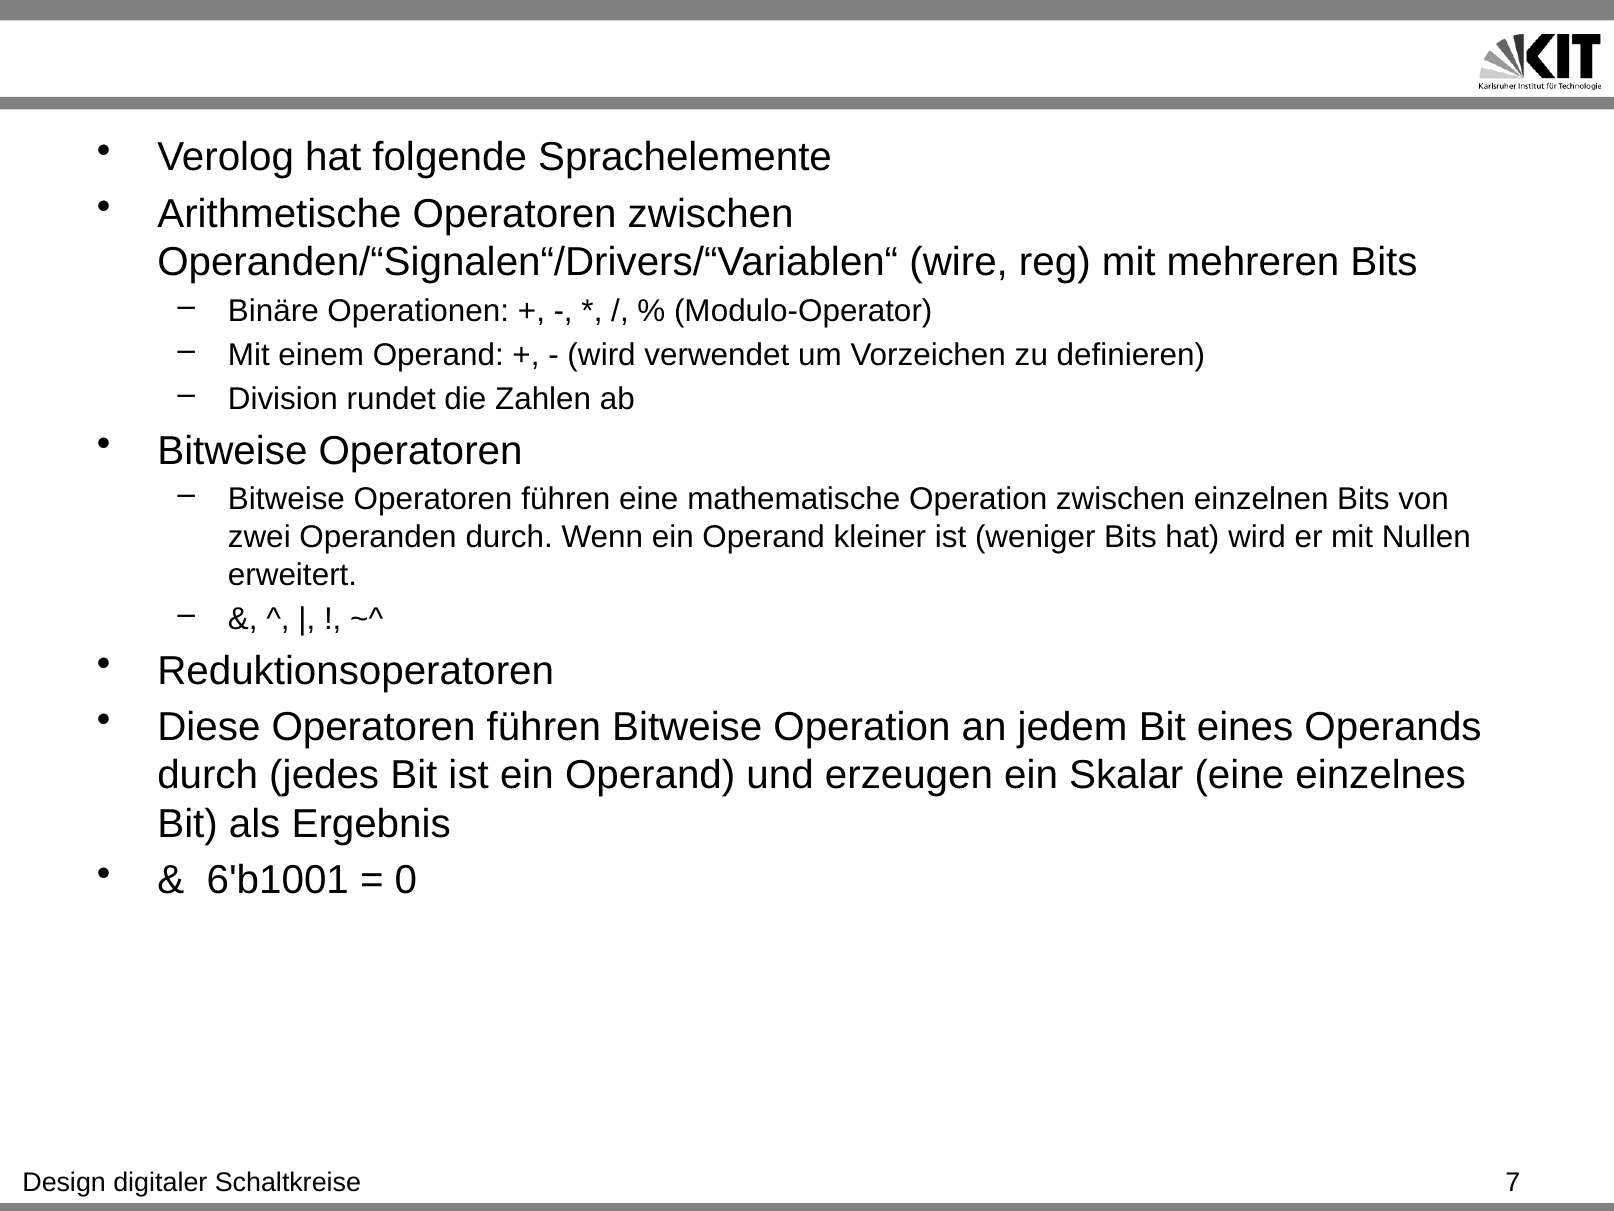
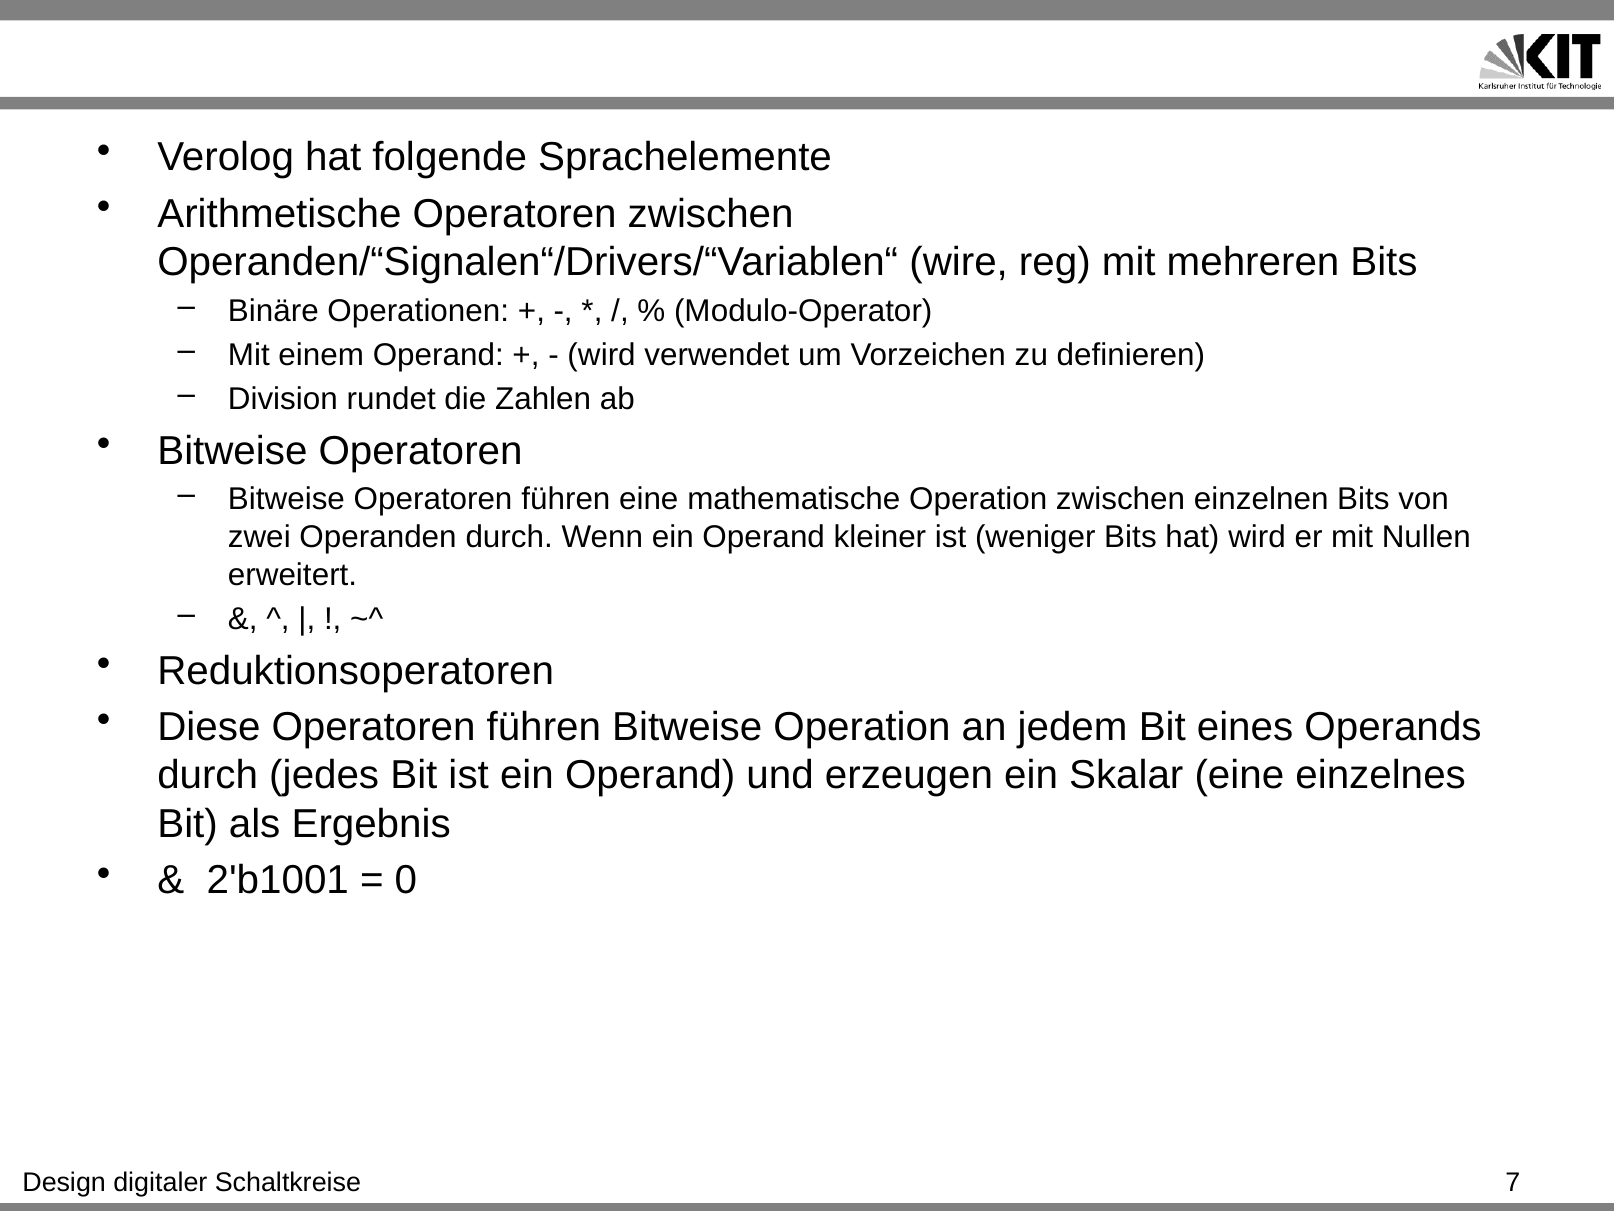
6'b1001: 6'b1001 -> 2'b1001 (278, 880)
